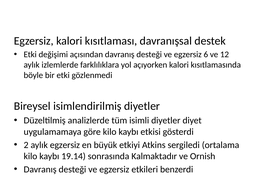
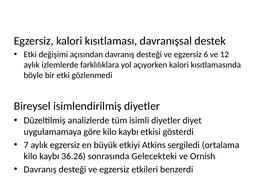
2: 2 -> 7 (26, 145)
19.14: 19.14 -> 36.26 (74, 157)
Kalmaktadır: Kalmaktadır -> Gelecekteki (154, 157)
